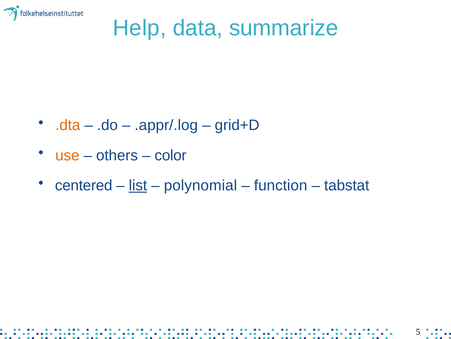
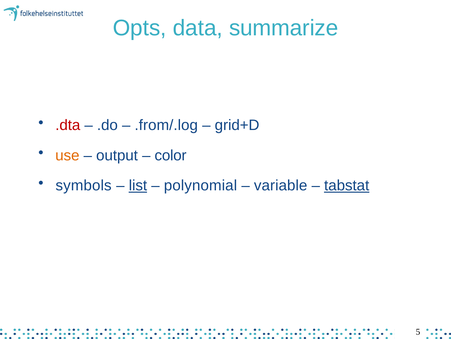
Help: Help -> Opts (140, 28)
.dta colour: orange -> red (68, 125)
.appr/.log: .appr/.log -> .from/.log (166, 125)
others: others -> output (117, 155)
centered: centered -> symbols (84, 185)
function: function -> variable (281, 185)
tabstat underline: none -> present (347, 185)
